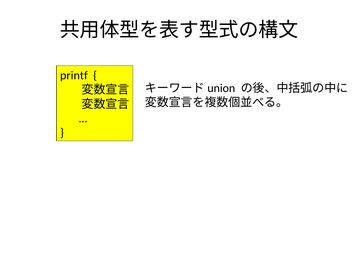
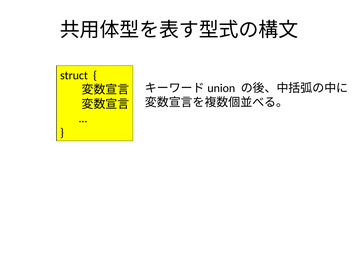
printf: printf -> struct (74, 75)
